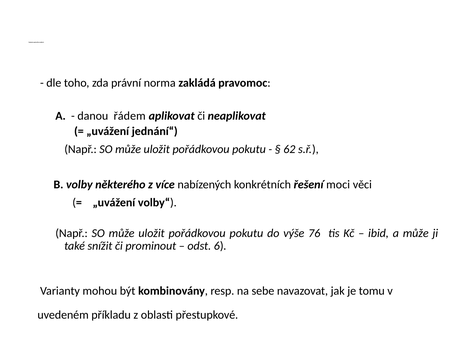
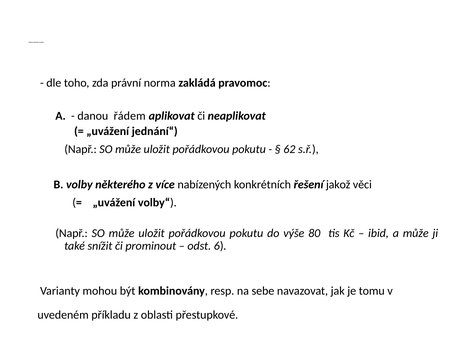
moci: moci -> jakož (338, 185)
76: 76 -> 80 (314, 233)
